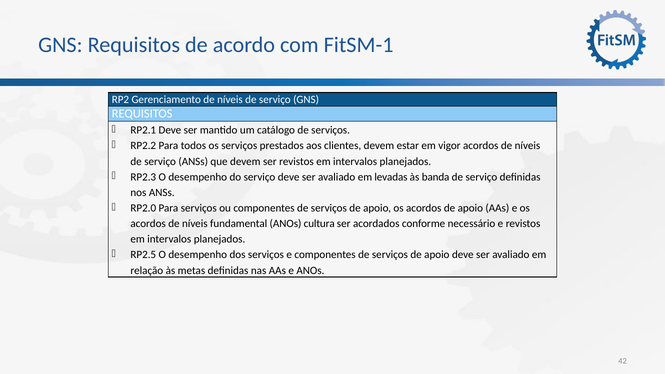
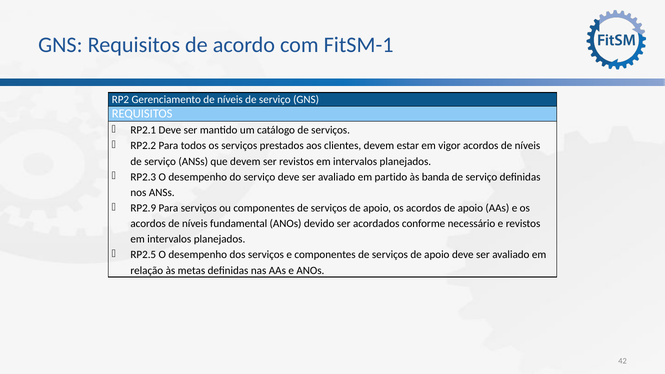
levadas: levadas -> partido (391, 177)
RP2.0: RP2.0 -> RP2.9 (143, 208)
cultura: cultura -> devido (319, 224)
